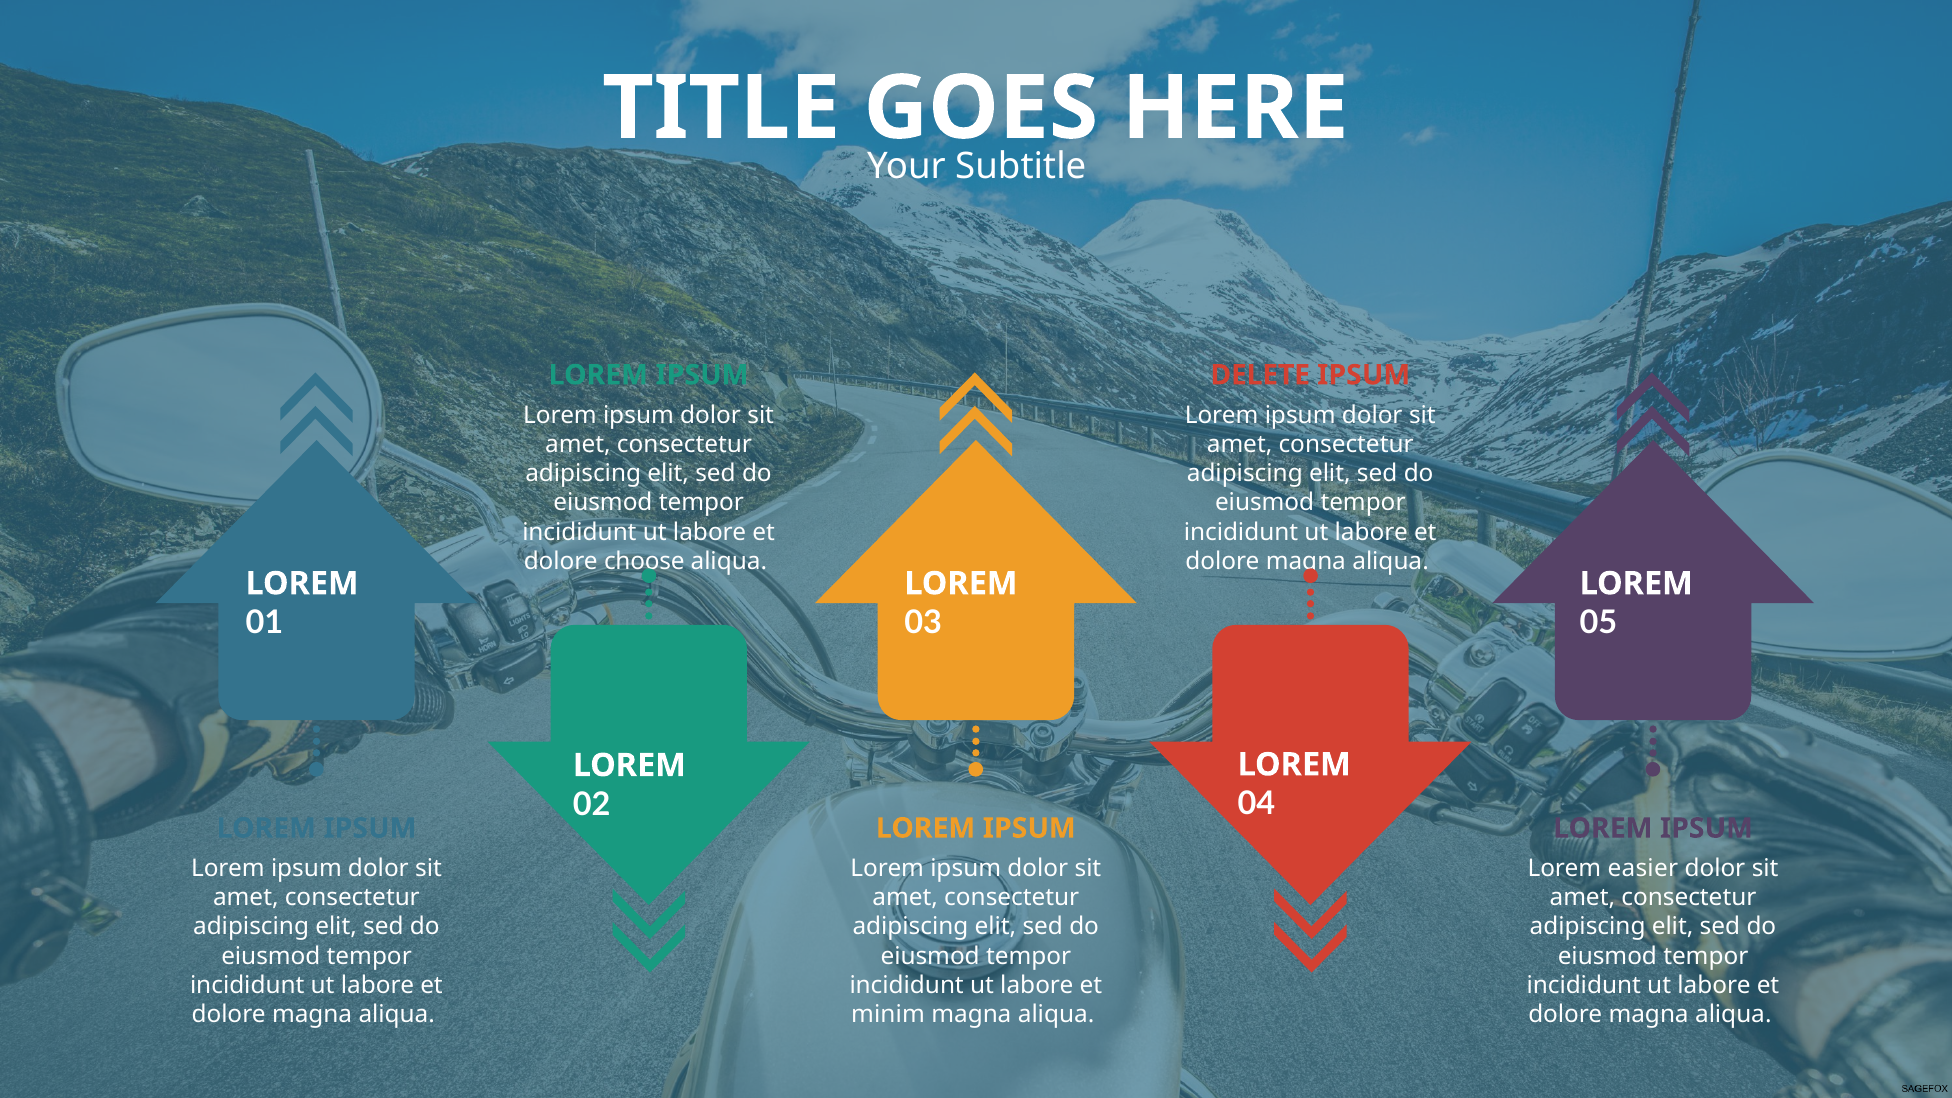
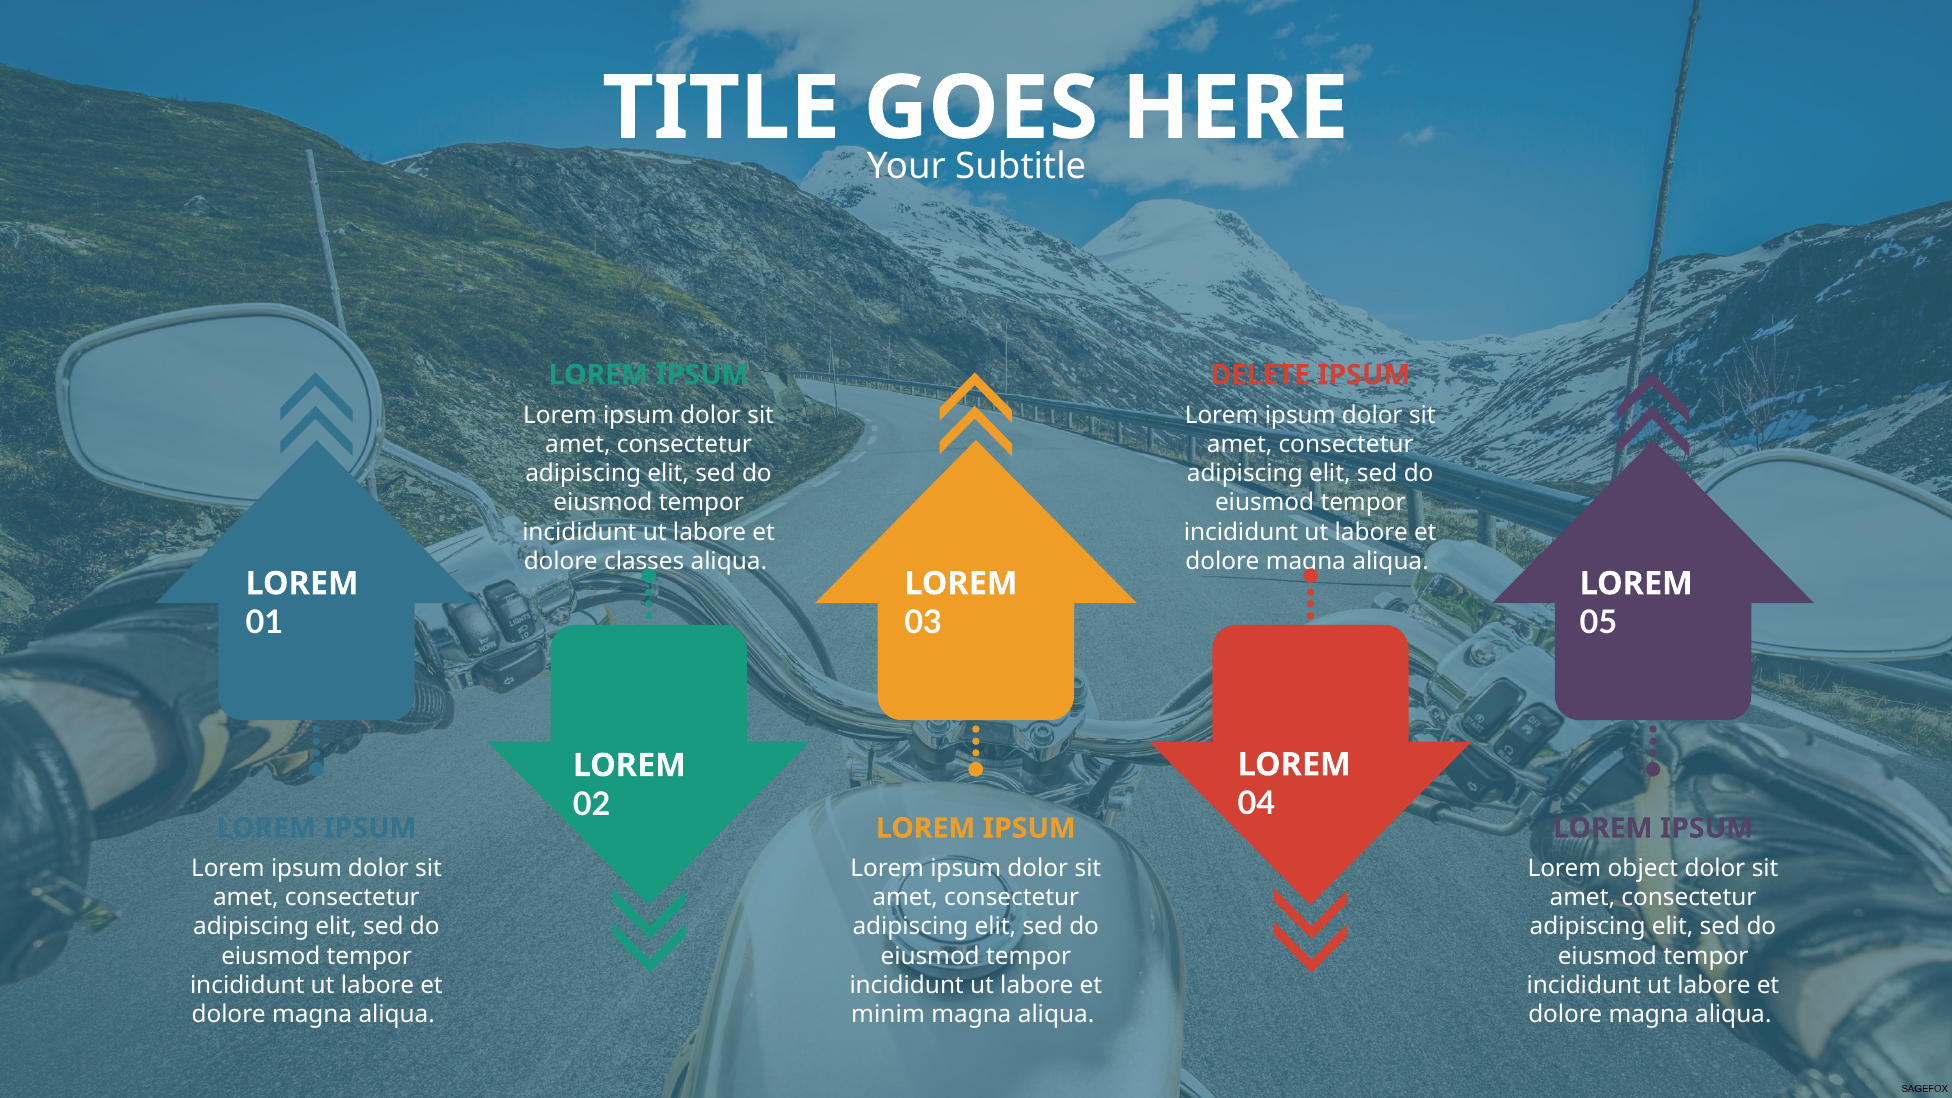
choose: choose -> classes (644, 561)
easier: easier -> object (1643, 868)
